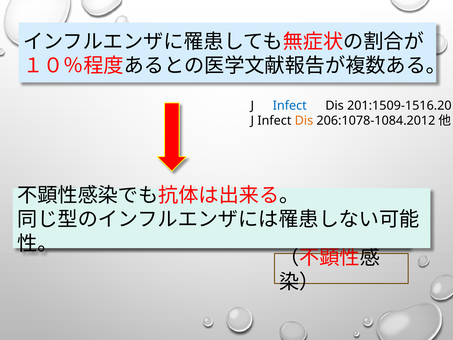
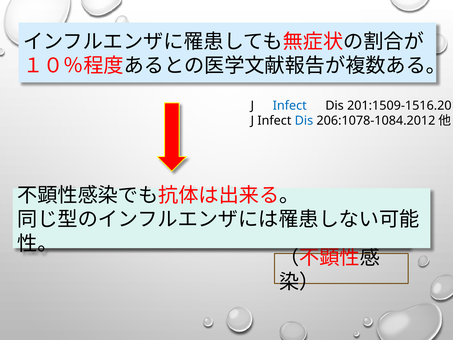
Dis colour: orange -> blue (304, 121)
